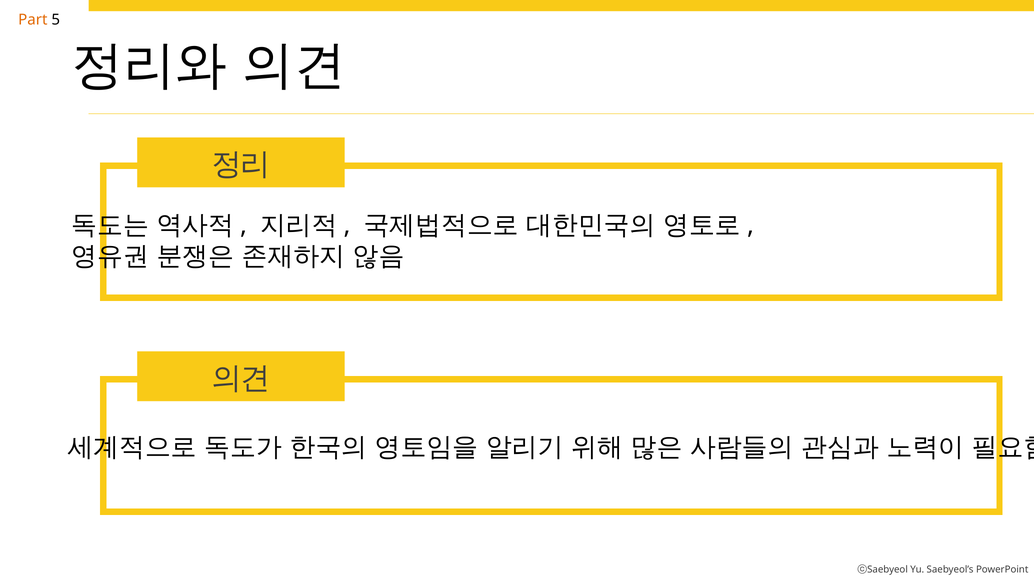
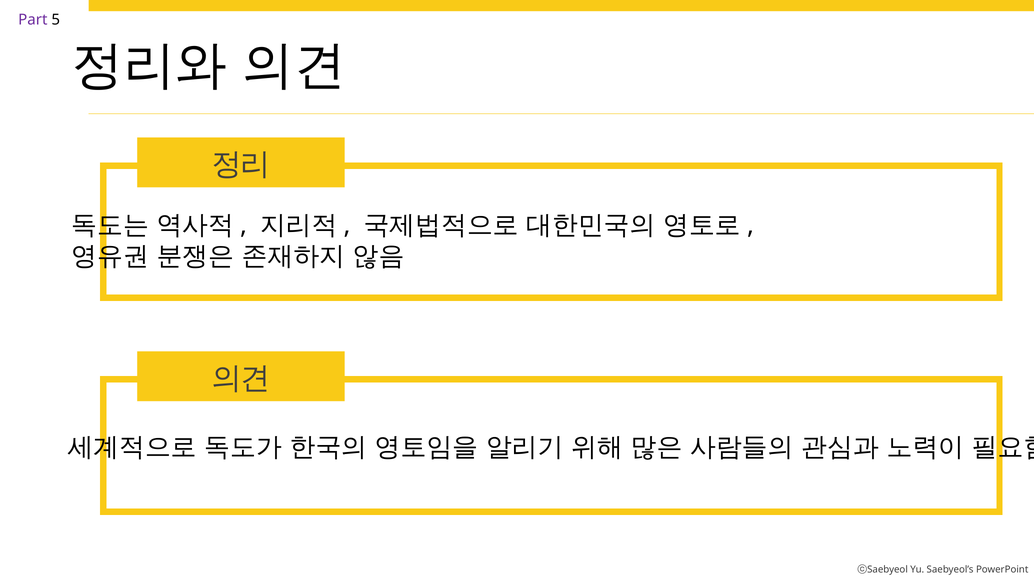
Part colour: orange -> purple (33, 20)
